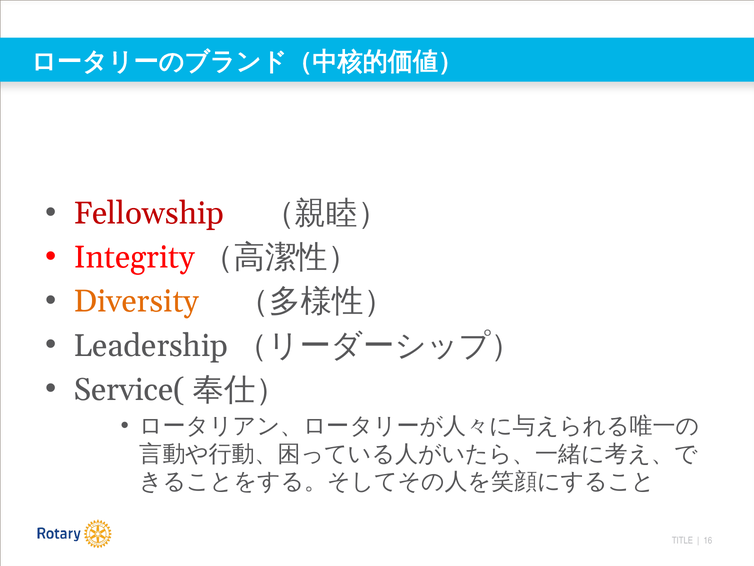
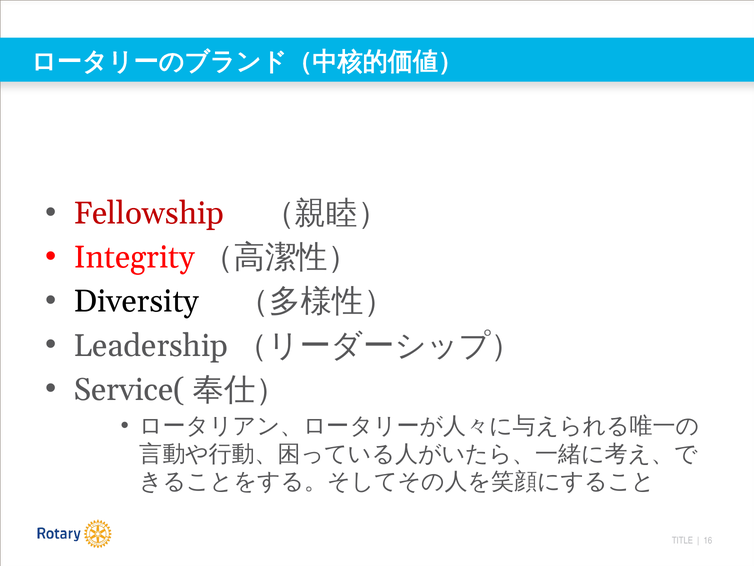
Diversity colour: orange -> black (136, 301)
